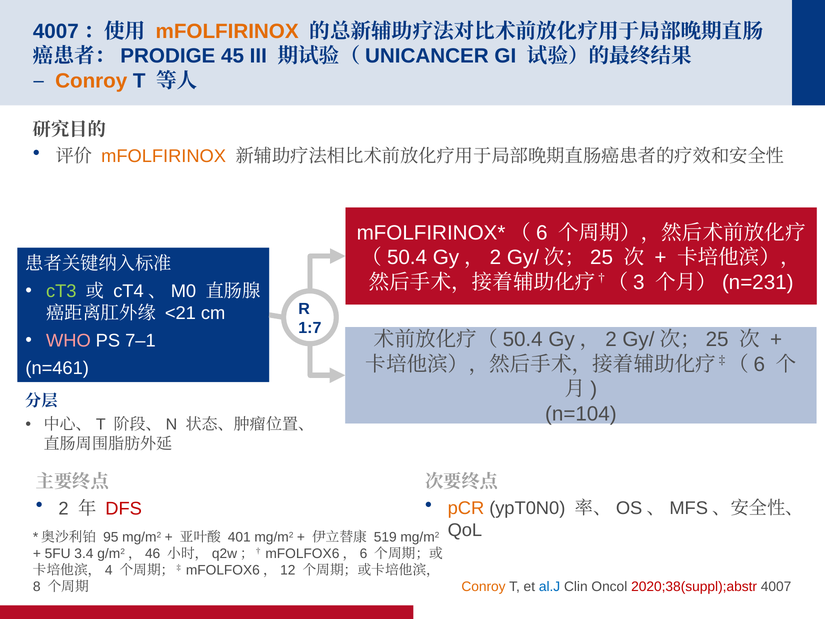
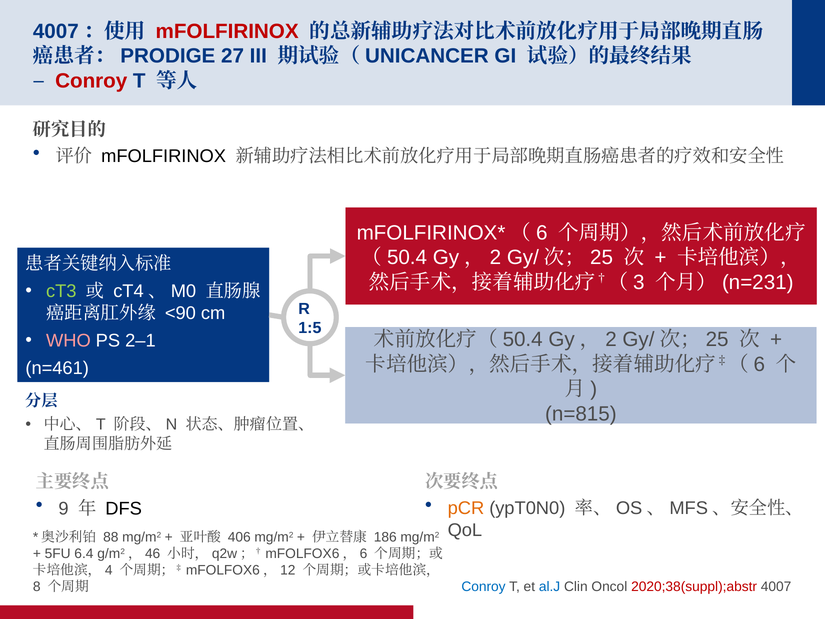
mFOLFIRINOX colour: orange -> red (227, 31)
45: 45 -> 27 (233, 56)
Conroy colour: orange -> red (91, 81)
mFOLFIRINOX colour: orange -> black (164, 156)
<21: <21 -> <90 (180, 313)
1:7: 1:7 -> 1:5 (310, 328)
7–1: 7–1 -> 2–1 (140, 341)
n=104: n=104 -> n=815 (581, 414)
2: 2 -> 9 (64, 508)
DFS colour: red -> black (124, 508)
95: 95 -> 88 (111, 537)
401: 401 -> 406 (239, 537)
519: 519 -> 186 (385, 537)
3.4: 3.4 -> 6.4 (84, 554)
Conroy colour: orange -> blue (483, 587)
